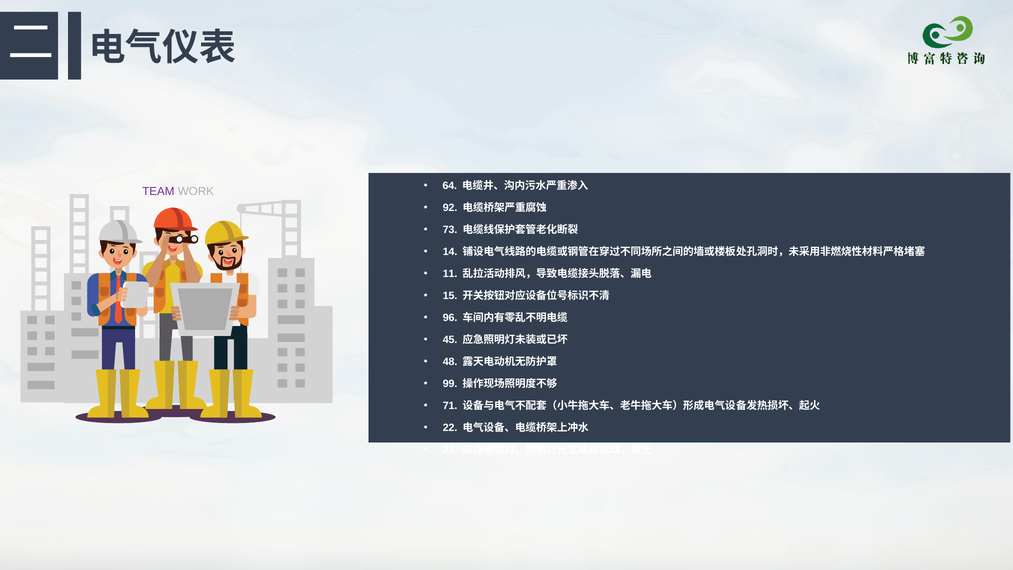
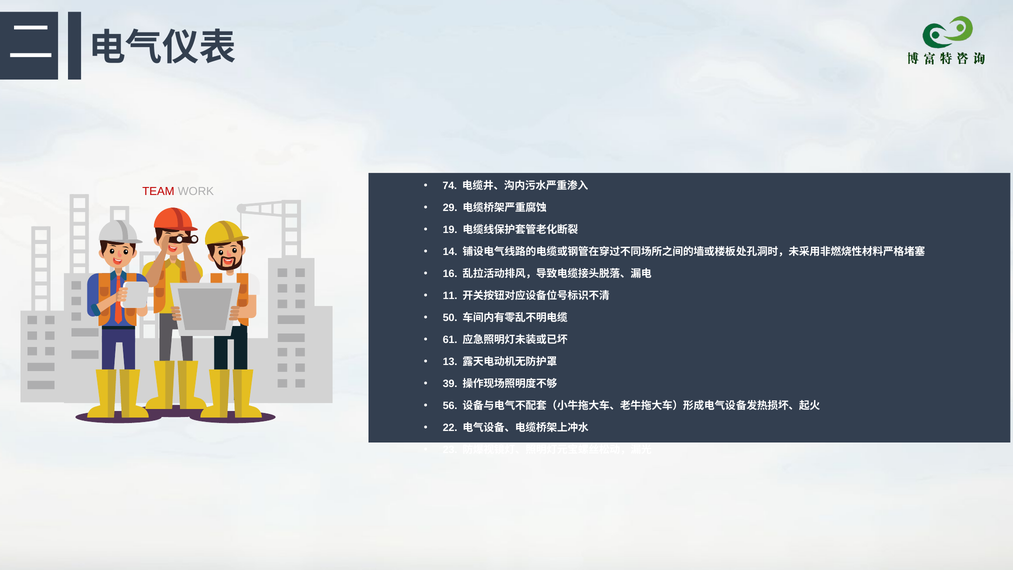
64: 64 -> 74 (450, 186)
TEAM colour: purple -> red (158, 191)
92: 92 -> 29 (450, 208)
73: 73 -> 19 (450, 230)
11: 11 -> 16 (450, 274)
15: 15 -> 11 (450, 296)
96: 96 -> 50 (450, 318)
45: 45 -> 61 (450, 340)
48: 48 -> 13 (450, 362)
99: 99 -> 39 (450, 384)
71: 71 -> 56 (450, 406)
